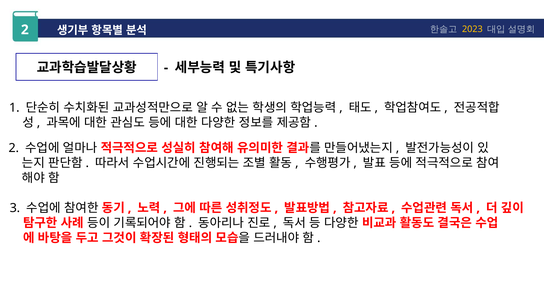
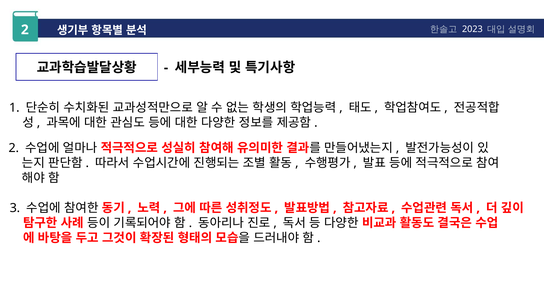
2023 colour: yellow -> white (472, 29)
